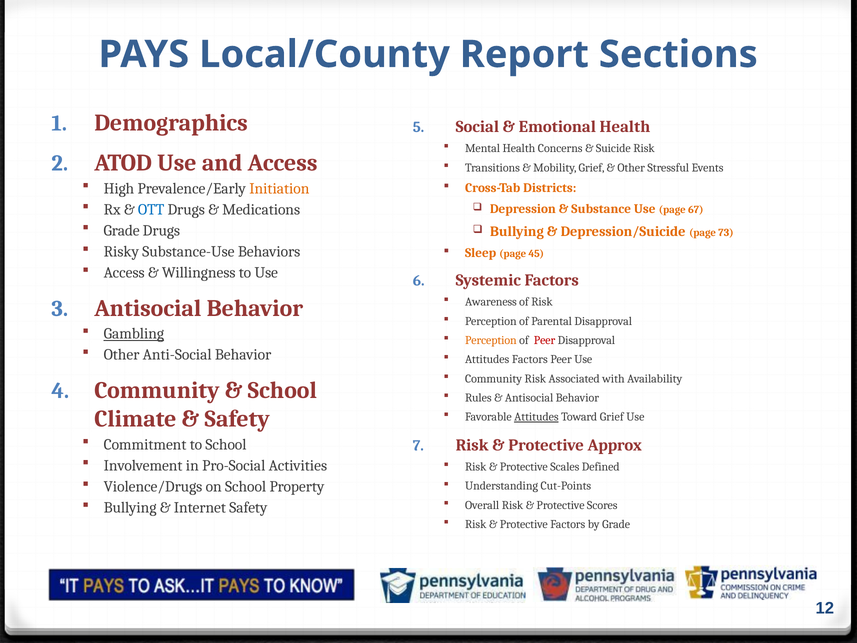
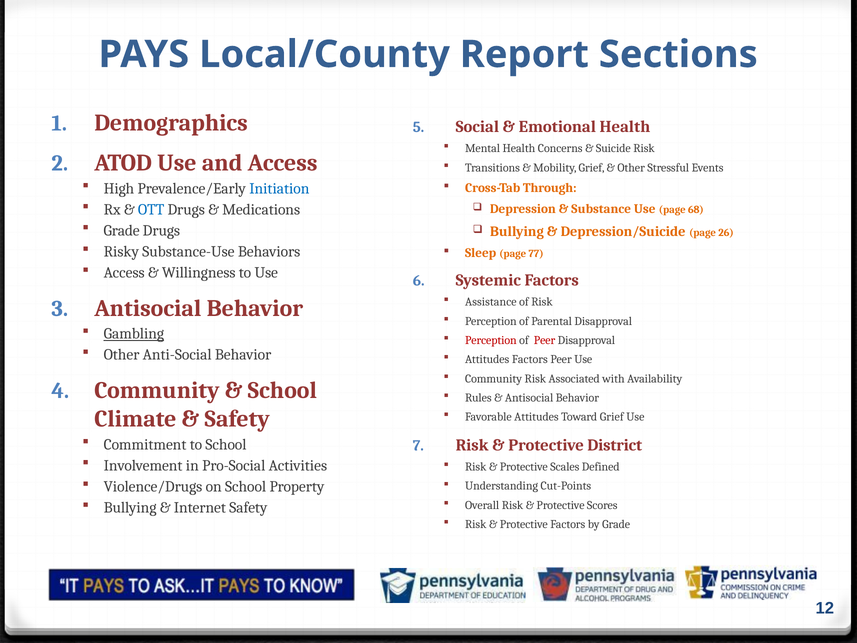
Initiation colour: orange -> blue (279, 188)
Districts: Districts -> Through (550, 188)
67: 67 -> 68 (696, 210)
73: 73 -> 26 (726, 232)
45: 45 -> 77 (536, 254)
Awareness: Awareness -> Assistance (491, 302)
Perception colour: orange -> red (491, 340)
Attitudes underline: present -> none (536, 417)
Approx: Approx -> District (615, 445)
